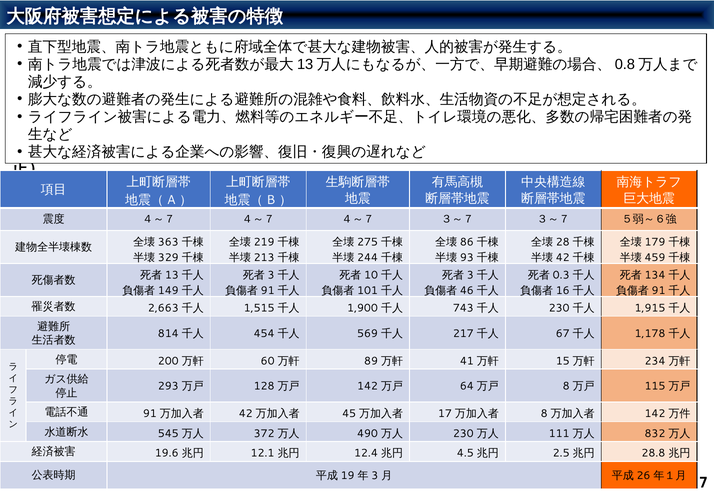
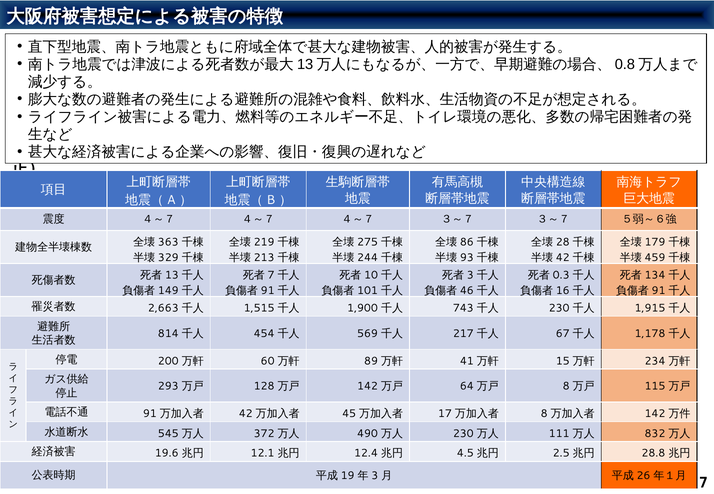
3: 3 -> 7 (271, 275)
